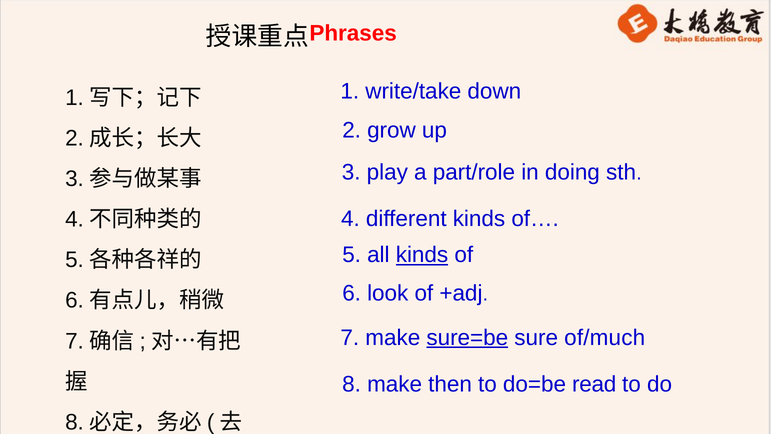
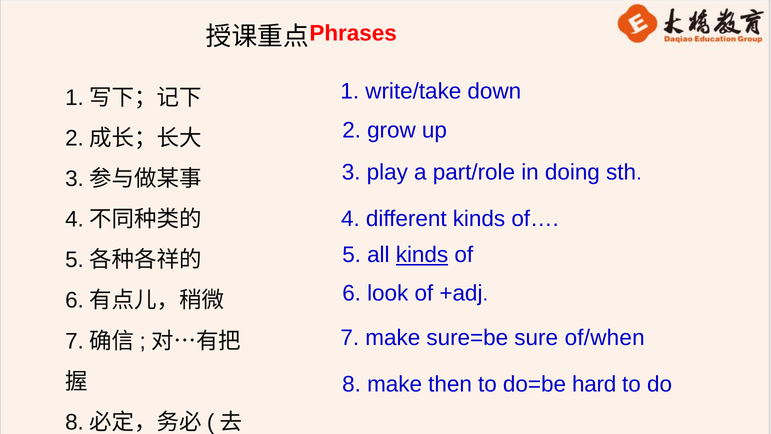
sure=be underline: present -> none (467, 337)
of/much: of/much -> of/when (605, 337)
read: read -> hard (594, 384)
